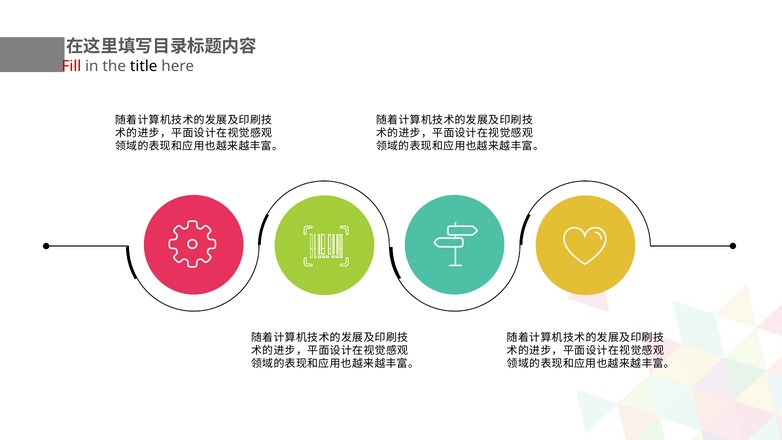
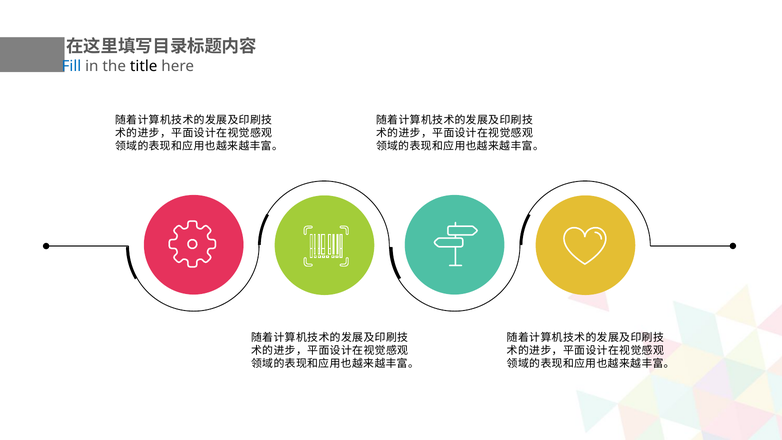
Fill colour: red -> blue (71, 66)
